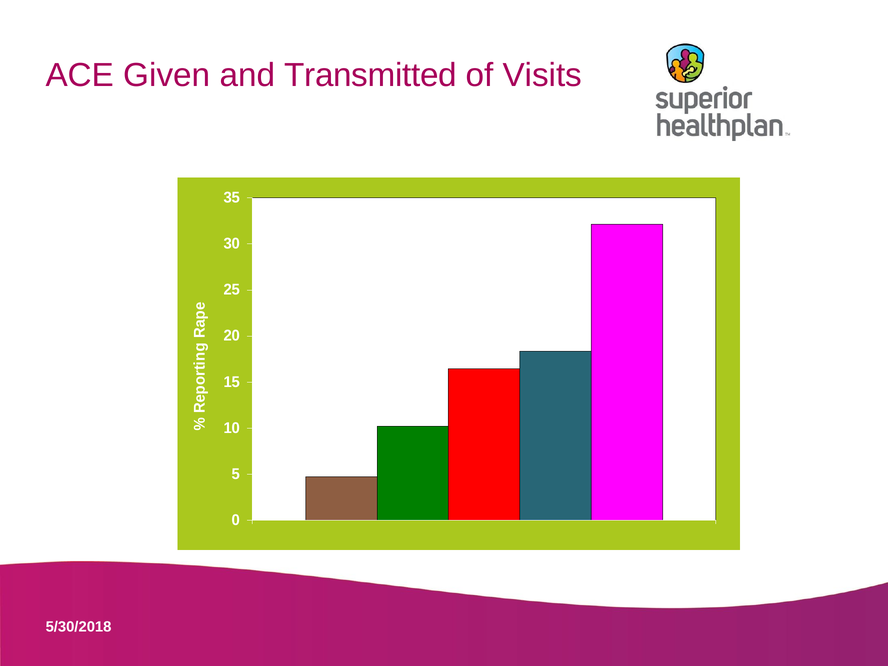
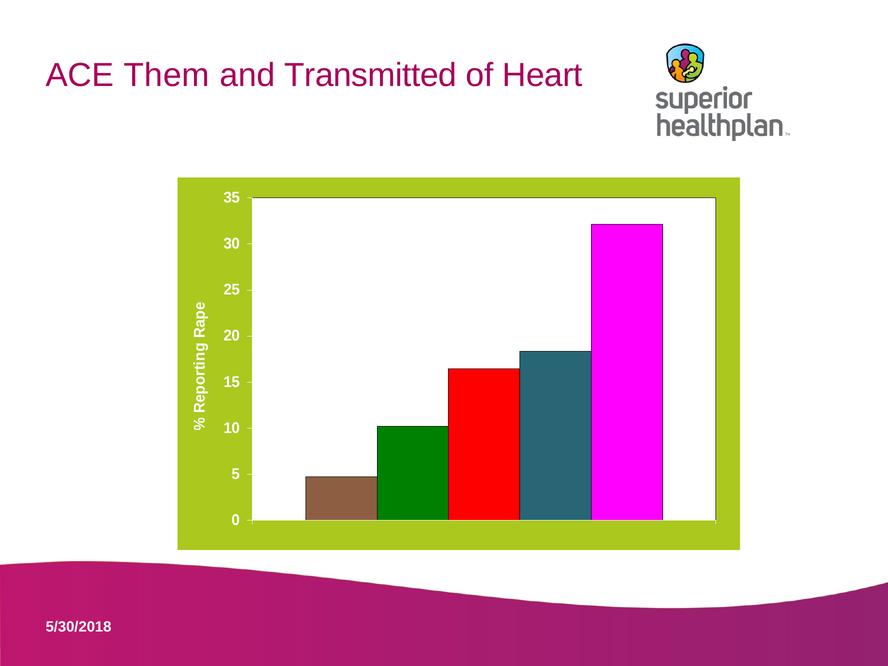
Given: Given -> Them (167, 75)
Visits: Visits -> Heart (543, 75)
